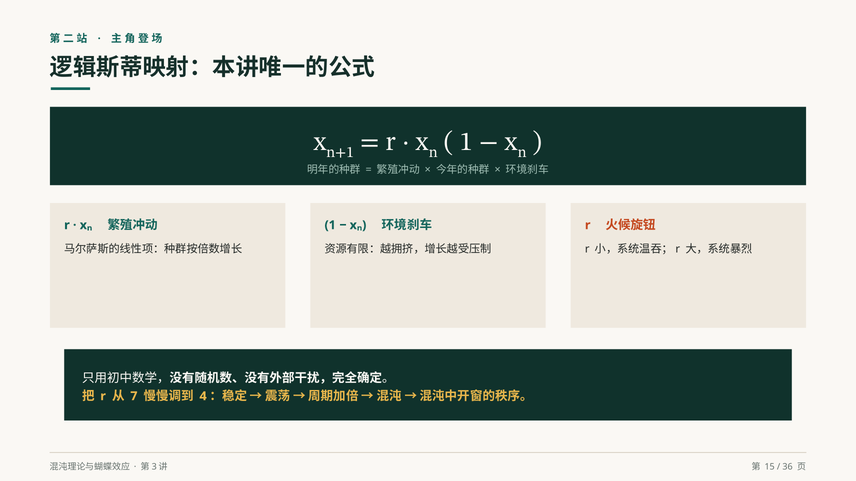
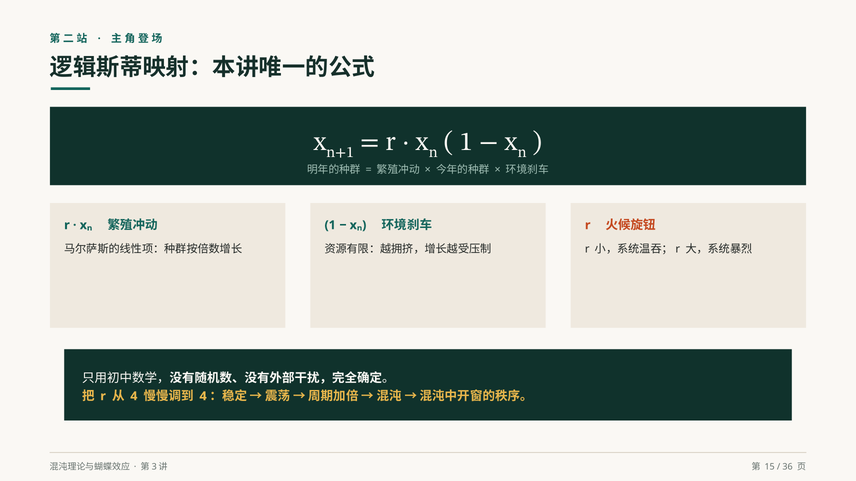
7: 7 -> 4 (134, 397)
